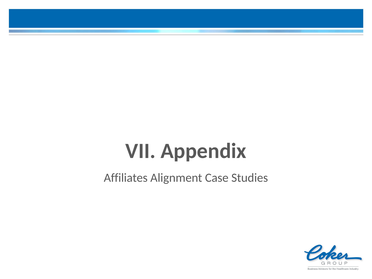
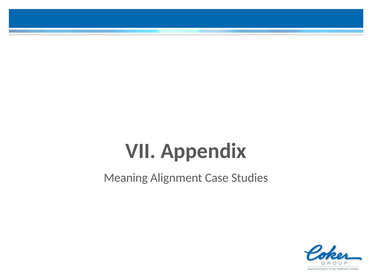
Affiliates: Affiliates -> Meaning (126, 178)
